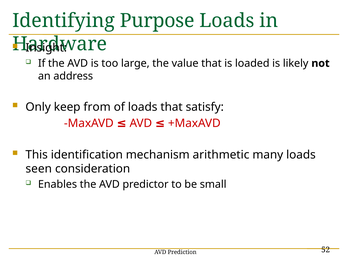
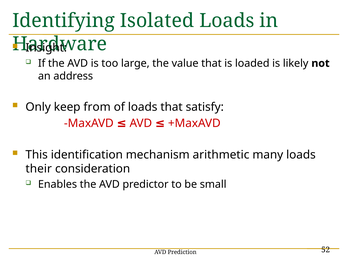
Purpose: Purpose -> Isolated (157, 21)
seen: seen -> their (39, 169)
